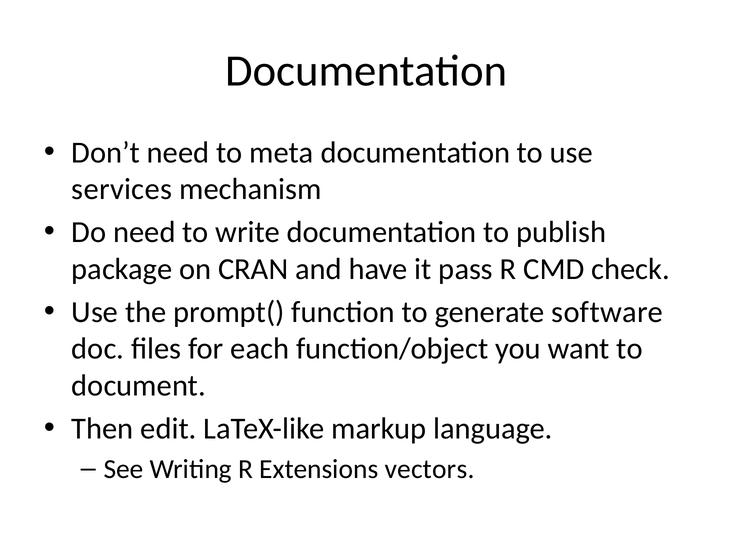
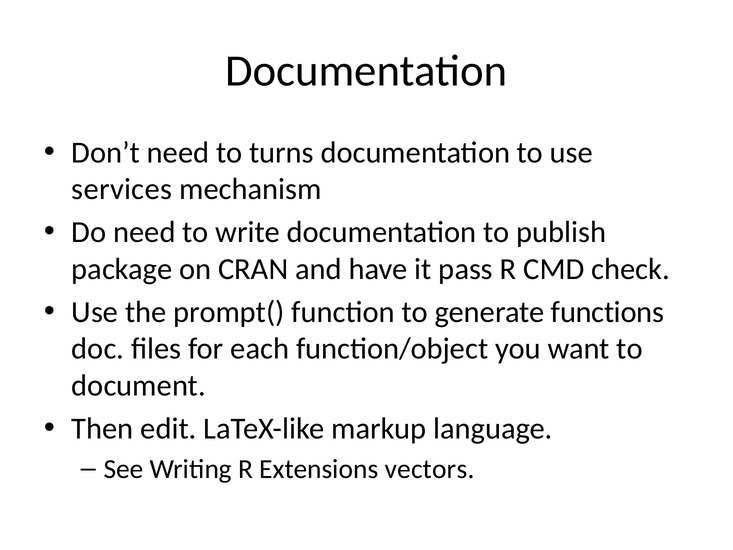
meta: meta -> turns (281, 152)
software: software -> functions (608, 312)
